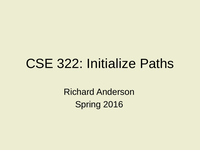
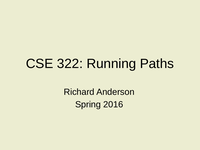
Initialize: Initialize -> Running (111, 64)
